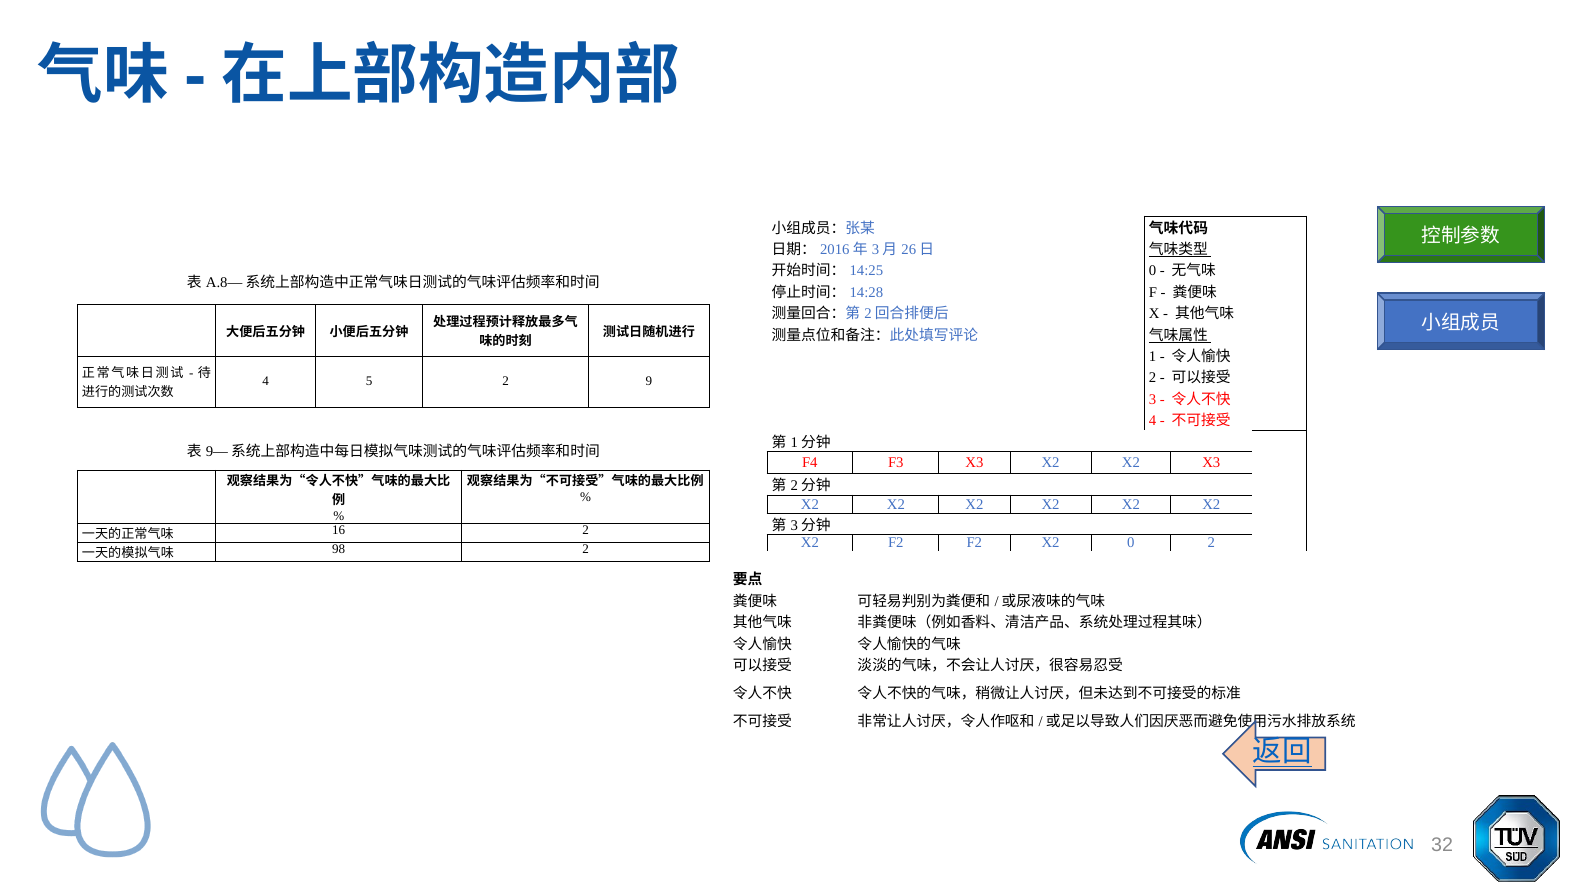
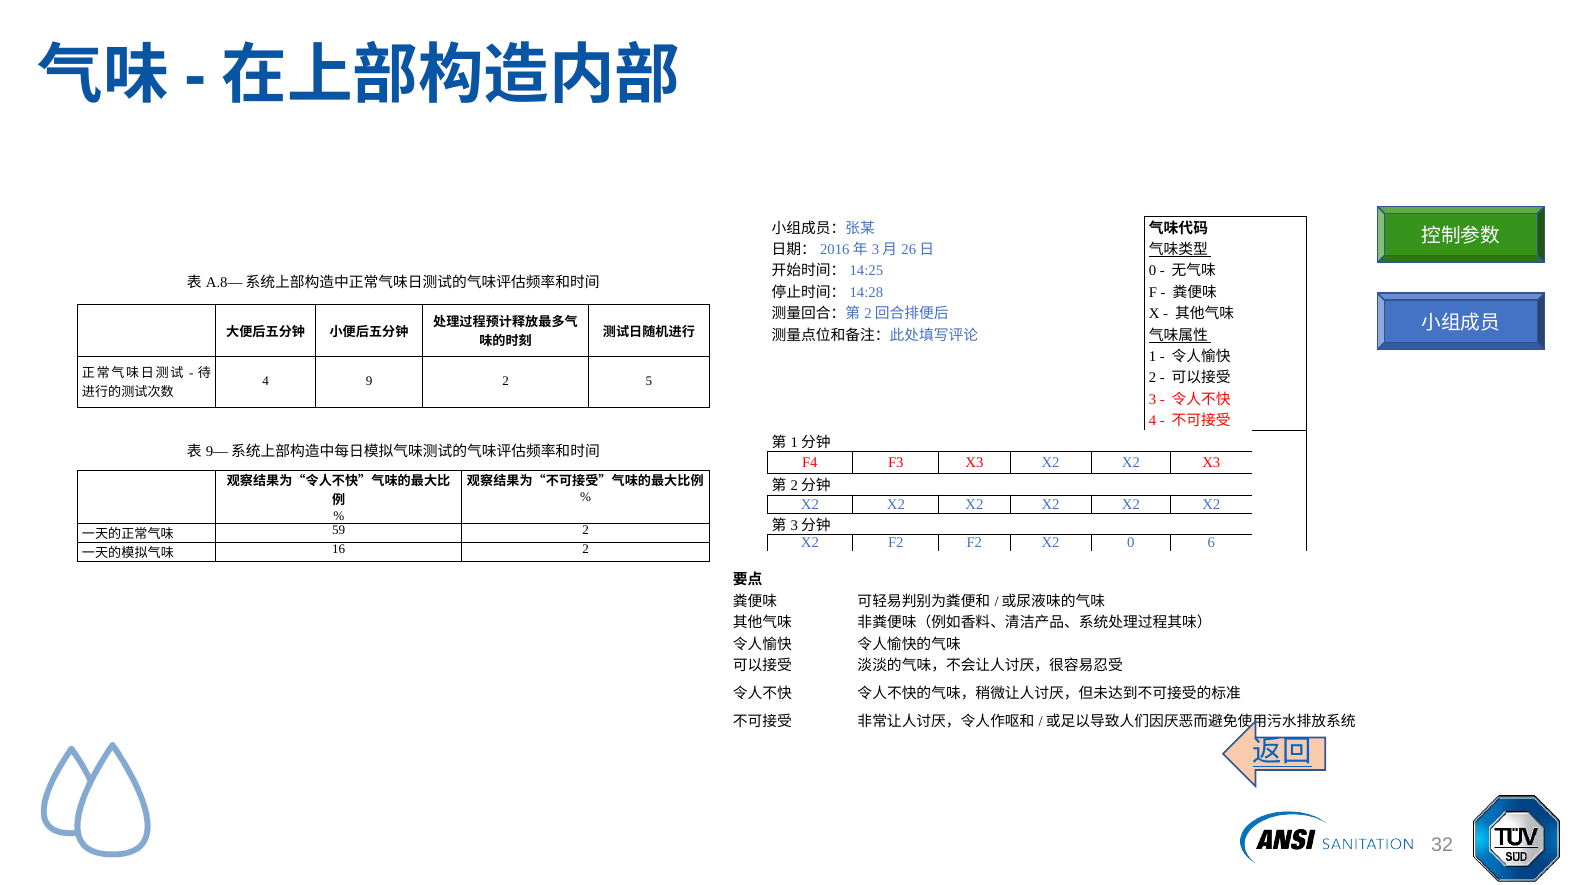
5: 5 -> 9 (369, 382)
9: 9 -> 5 (649, 382)
16: 16 -> 59 (339, 530)
0 2: 2 -> 6 (1211, 543)
98: 98 -> 16 (339, 550)
